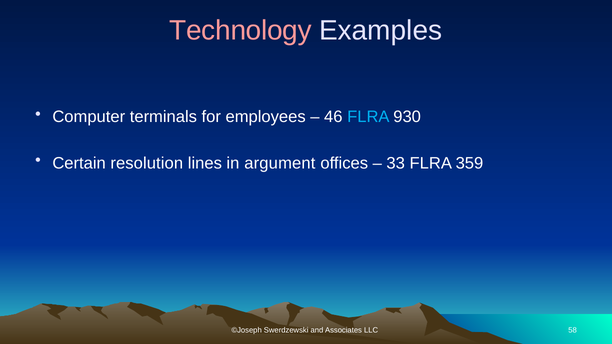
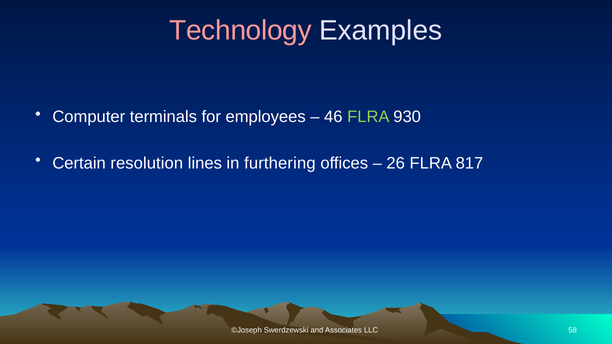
FLRA colour: light blue -> light green (368, 117)
argument: argument -> furthering (280, 163)
33: 33 -> 26 (396, 163)
359: 359 -> 817 (469, 163)
